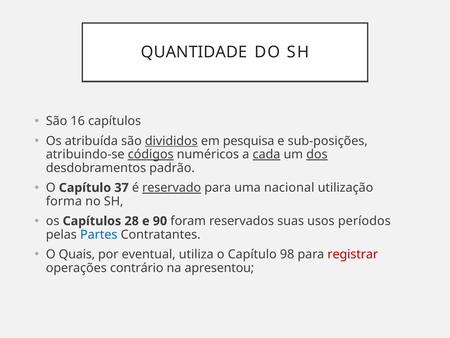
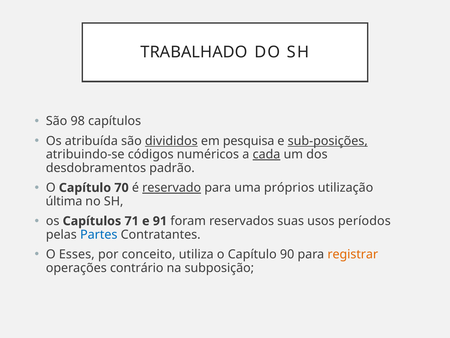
QUANTIDADE: QUANTIDADE -> TRABALHADO (194, 52)
16: 16 -> 98 (78, 121)
sub-posições underline: none -> present (328, 141)
códigos underline: present -> none (151, 154)
dos underline: present -> none (317, 154)
37: 37 -> 70 (122, 187)
nacional: nacional -> próprios (289, 187)
forma: forma -> última (64, 201)
28: 28 -> 71 (132, 221)
90: 90 -> 91 (160, 221)
Quais: Quais -> Esses (77, 254)
eventual: eventual -> conceito (149, 254)
98: 98 -> 90 (287, 254)
registrar colour: red -> orange (353, 254)
apresentou: apresentou -> subposição (219, 268)
